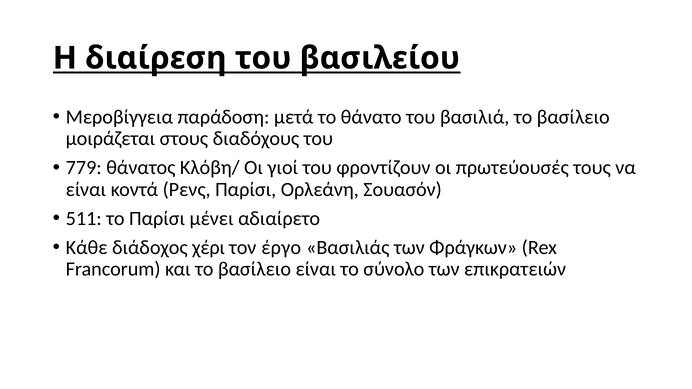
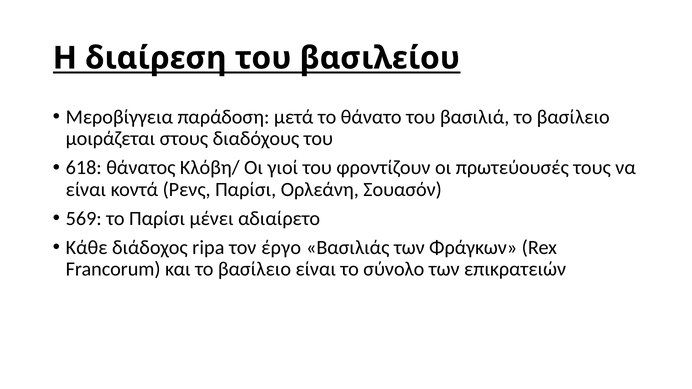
779: 779 -> 618 (84, 168)
511: 511 -> 569 (84, 219)
χέρι: χέρι -> ripa (208, 248)
